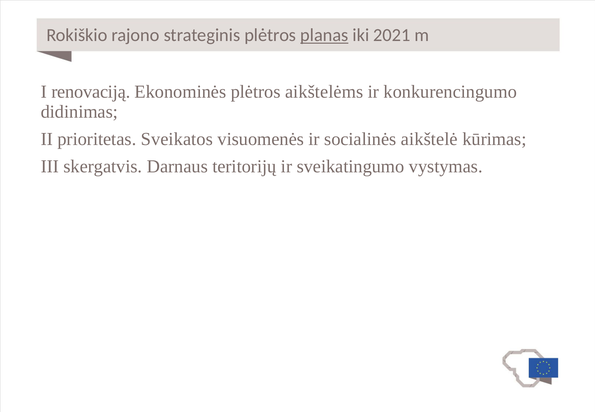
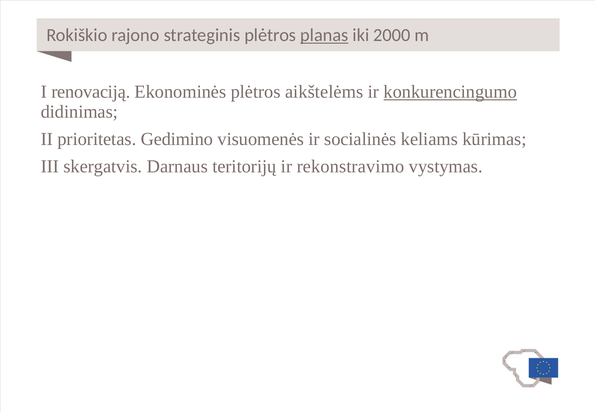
2021: 2021 -> 2000 (392, 35)
konkurencingumo underline: none -> present (450, 92)
Sveikatos: Sveikatos -> Gedimino (177, 139)
aikštelė: aikštelė -> keliams (429, 139)
sveikatingumo: sveikatingumo -> rekonstravimo (350, 166)
